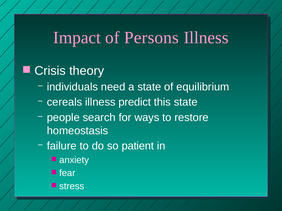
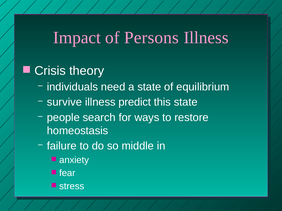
cereals: cereals -> survive (64, 102)
patient: patient -> middle (138, 146)
